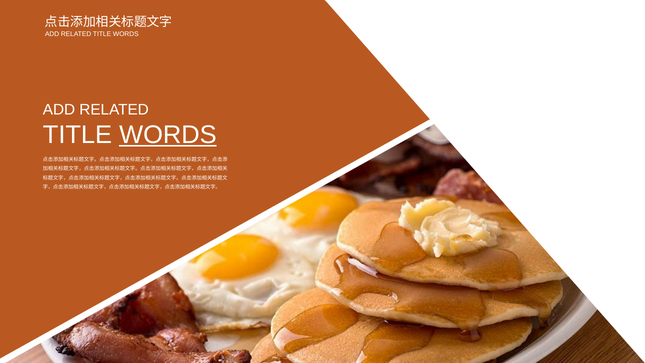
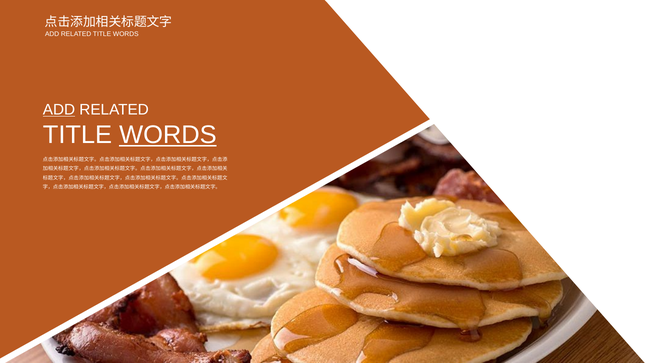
ADD underline: none -> present (59, 110)
